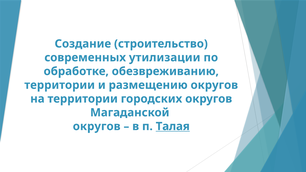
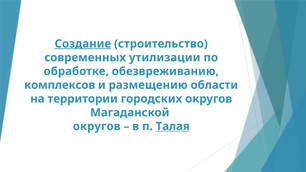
Создание underline: none -> present (83, 44)
территории: территории -> комплексов (60, 85)
размещению округов: округов -> области (214, 85)
